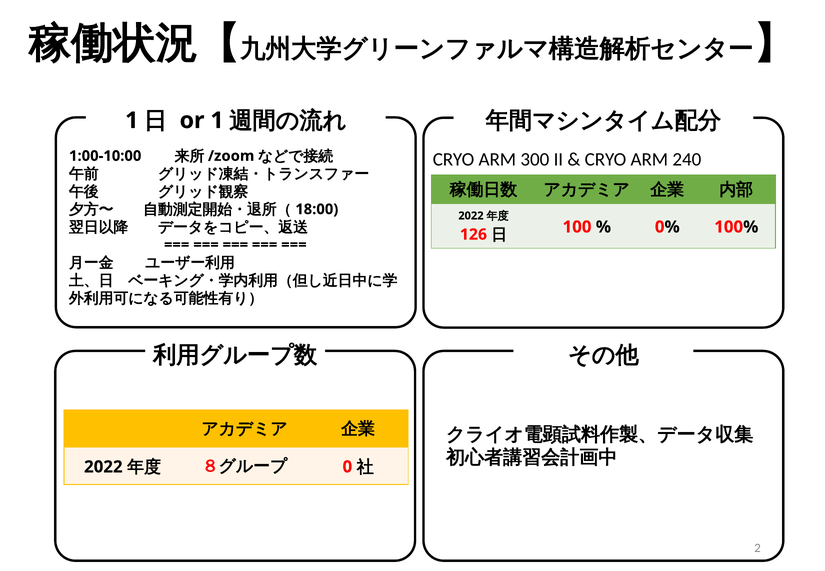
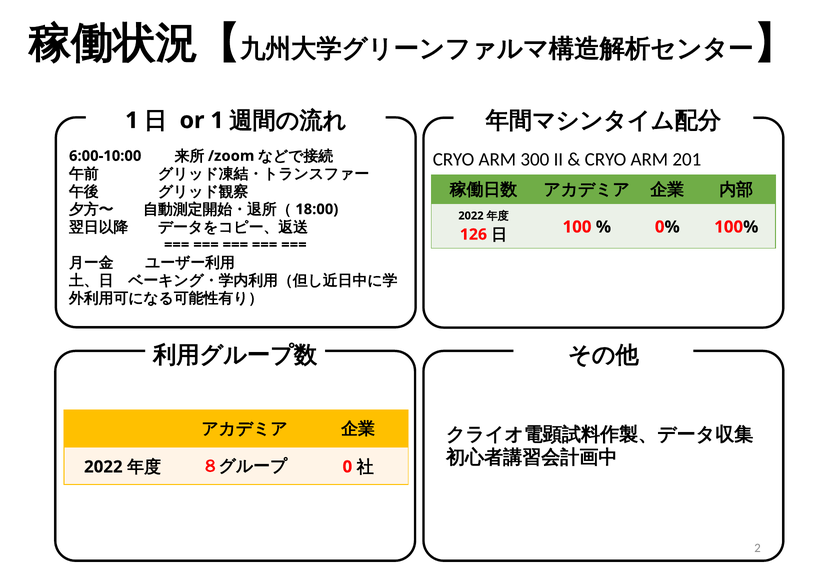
240: 240 -> 201 (687, 160)
1:00-10:00: 1:00-10:00 -> 6:00-10:00 (105, 156)
